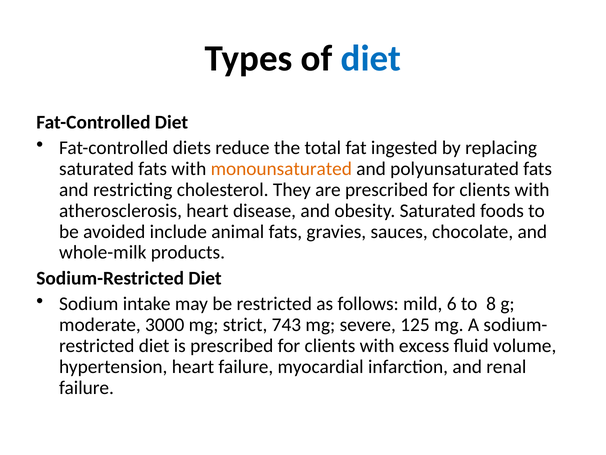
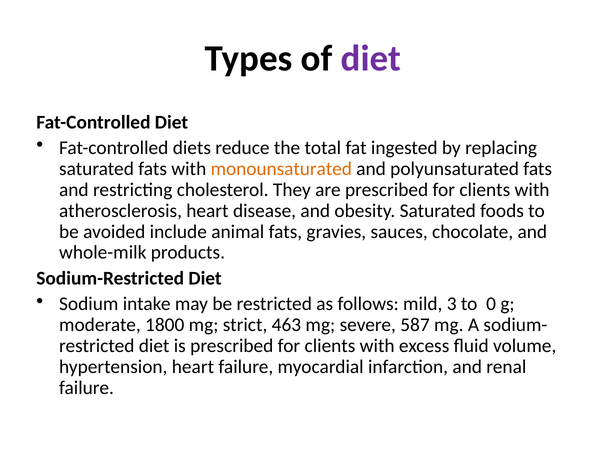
diet colour: blue -> purple (371, 59)
6: 6 -> 3 (452, 304)
8: 8 -> 0 (491, 304)
3000: 3000 -> 1800 (165, 325)
743: 743 -> 463 (286, 325)
125: 125 -> 587 (415, 325)
